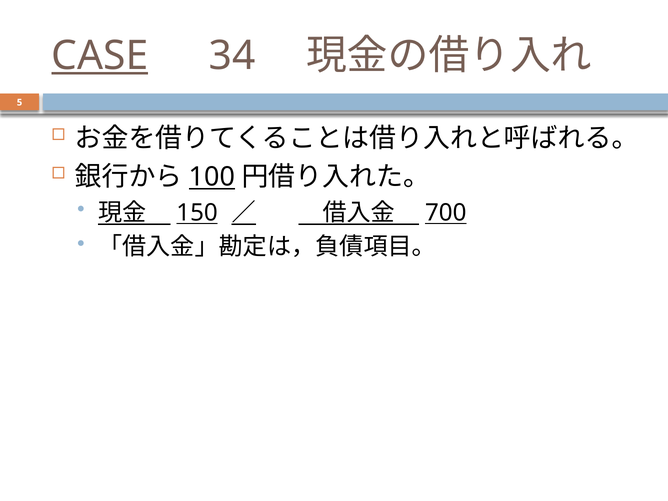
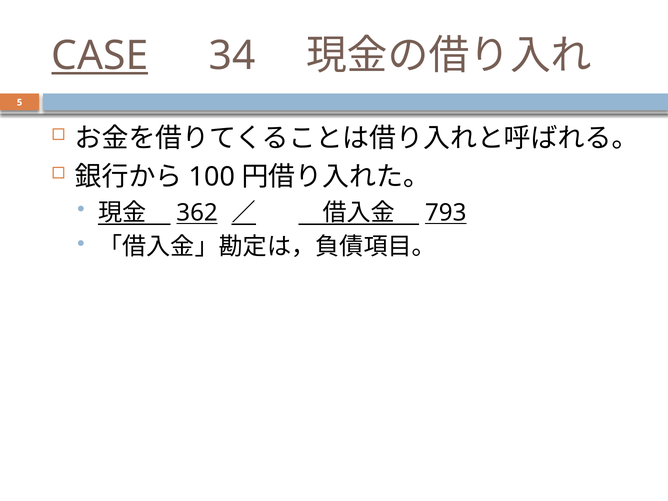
100 underline: present -> none (212, 177)
150: 150 -> 362 (197, 213)
700: 700 -> 793 (446, 213)
